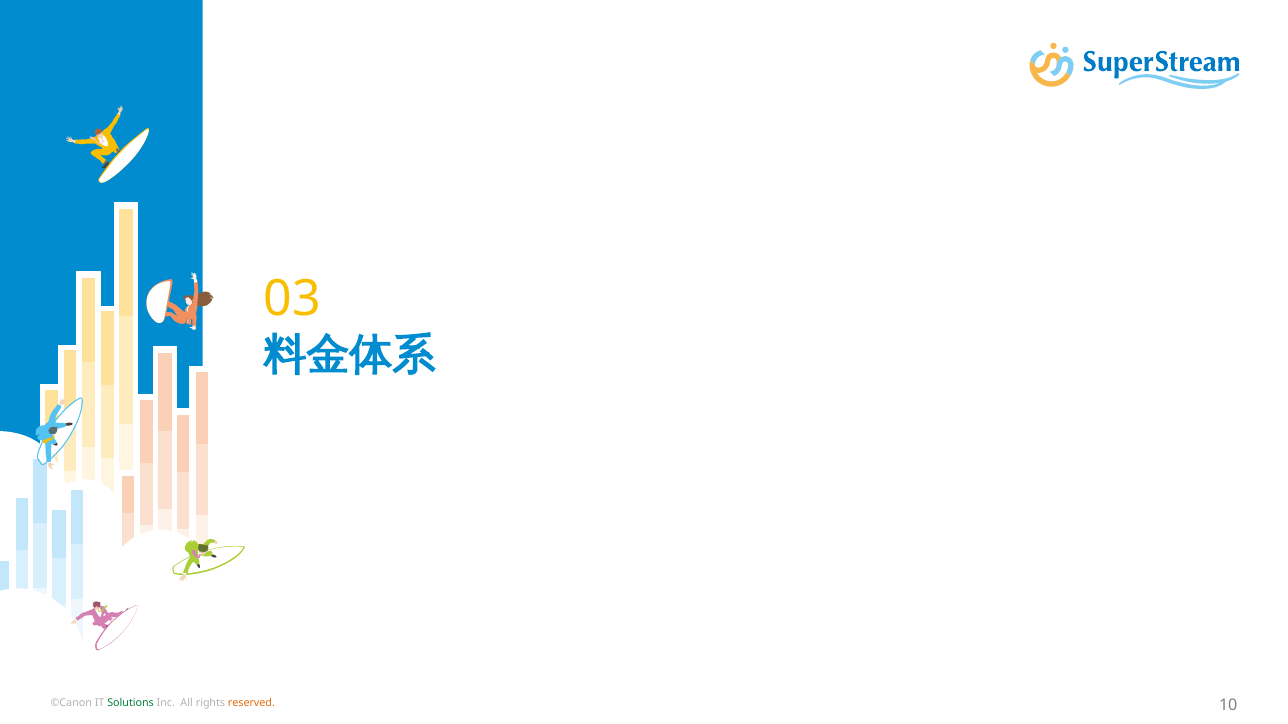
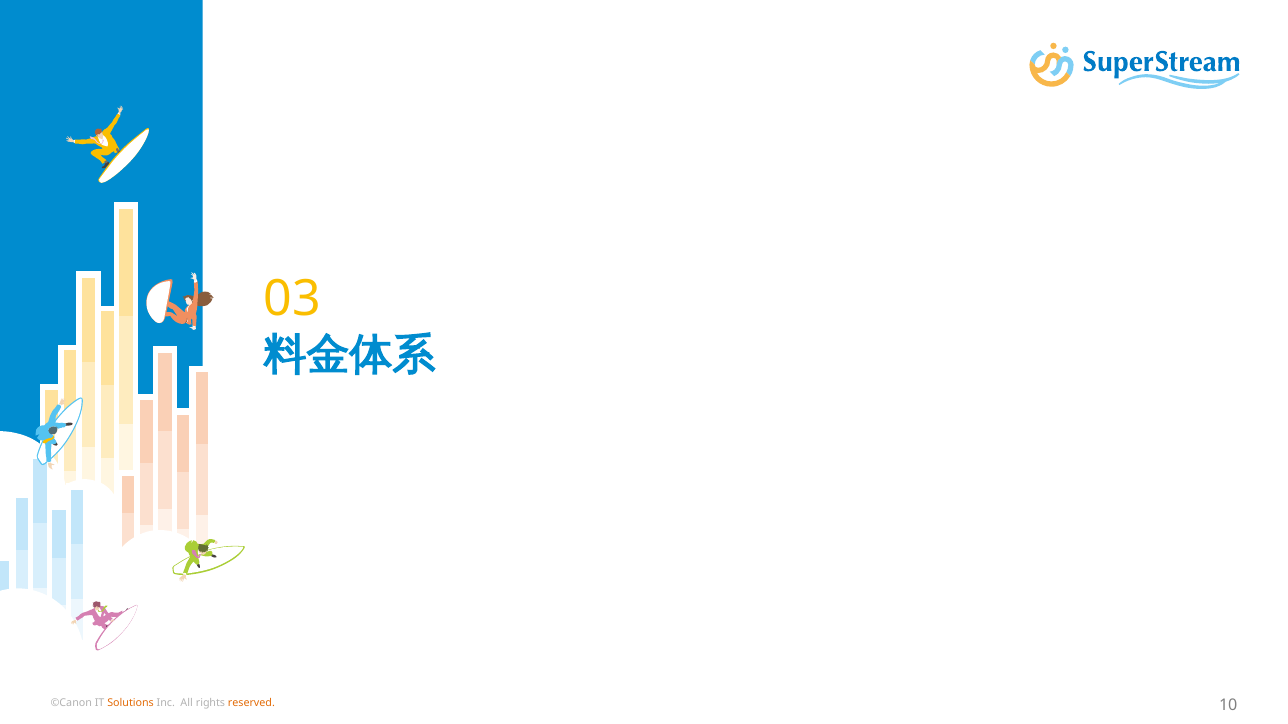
Solutions colour: green -> orange (131, 704)
